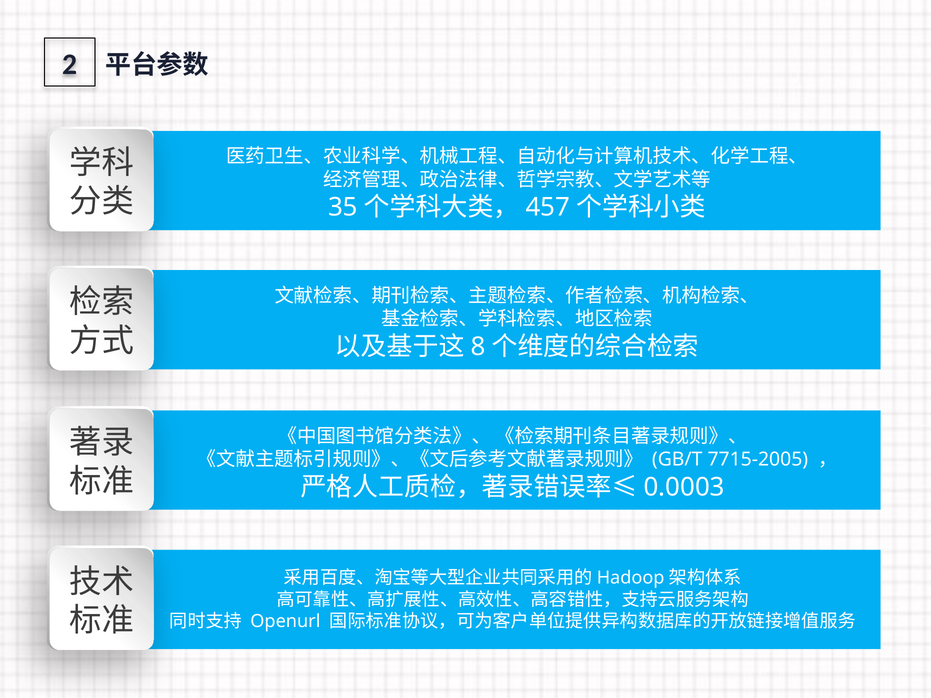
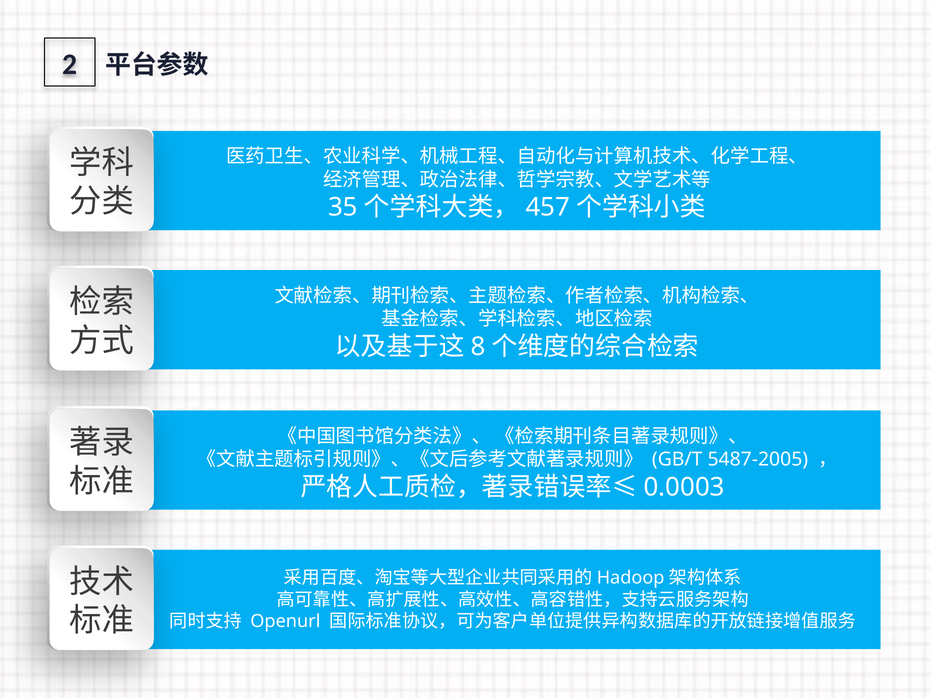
7715-2005: 7715-2005 -> 5487-2005 (758, 460)
